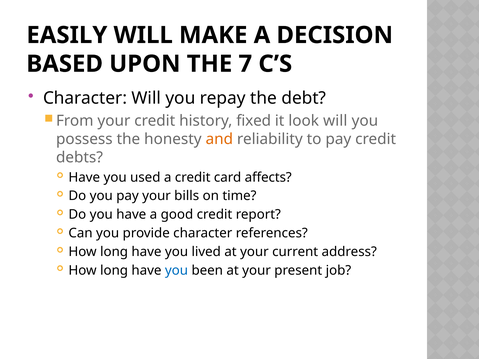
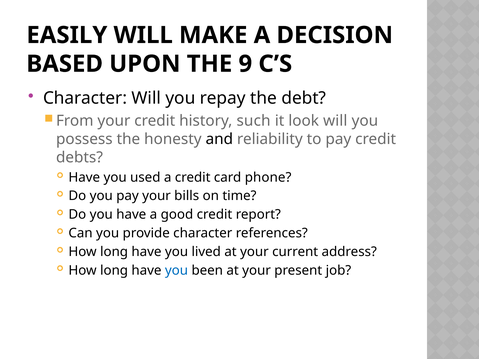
7: 7 -> 9 (245, 64)
fixed: fixed -> such (254, 121)
and colour: orange -> black (219, 139)
affects: affects -> phone (268, 177)
